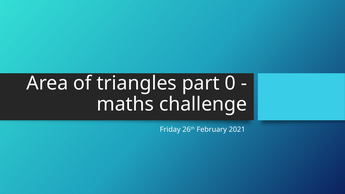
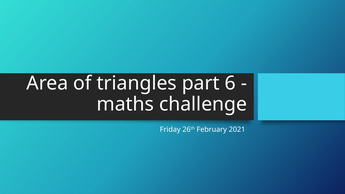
0: 0 -> 6 (230, 83)
